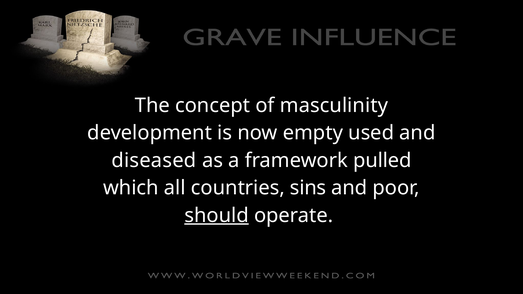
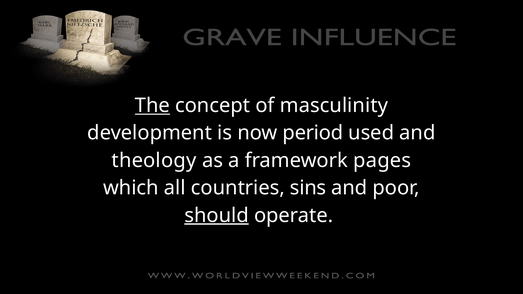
The underline: none -> present (152, 106)
empty: empty -> period (313, 133)
diseased: diseased -> theology (154, 161)
pulled: pulled -> pages (382, 161)
